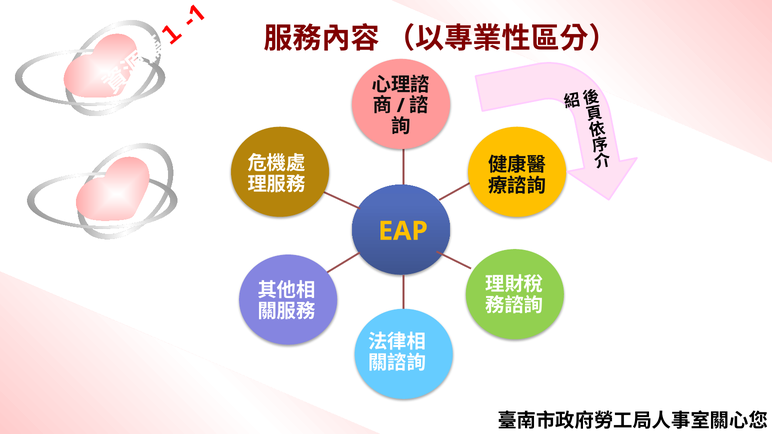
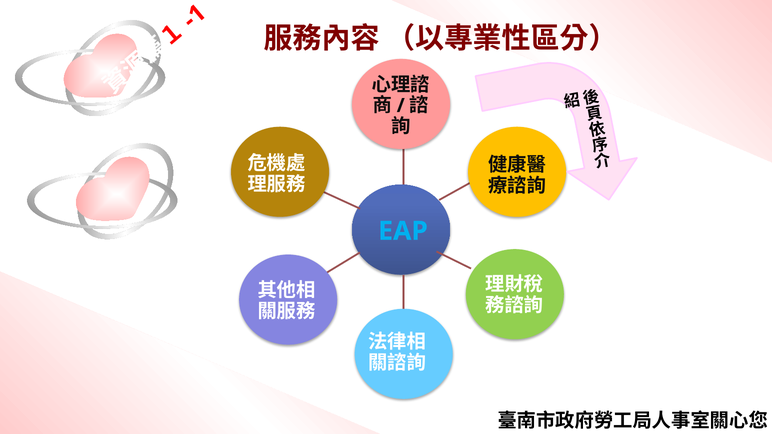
EAP colour: yellow -> light blue (403, 231)
